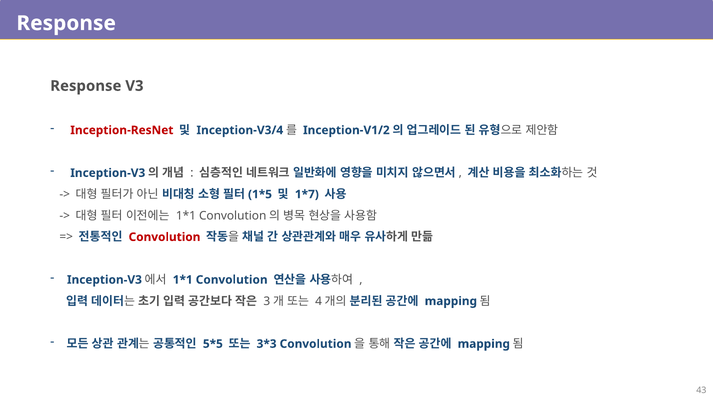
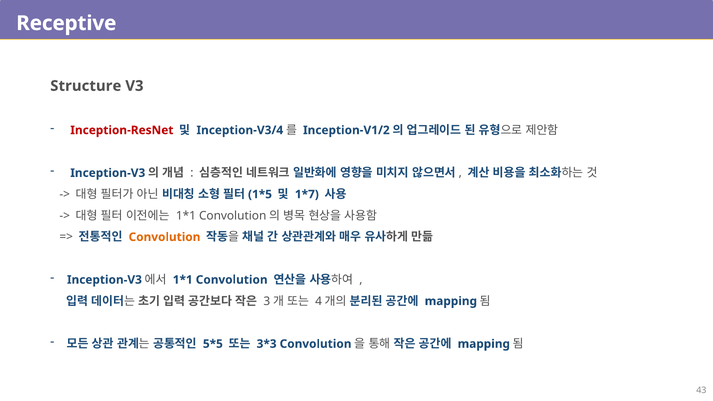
Response: Response -> Receptive (66, 23)
Response: Response -> Structure (86, 86)
Convolution colour: red -> orange (164, 237)
